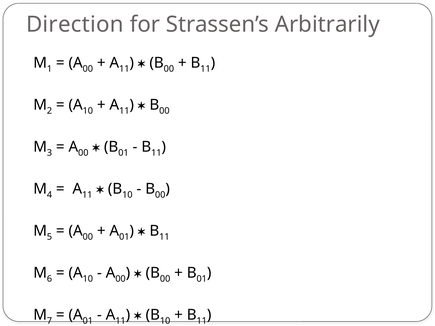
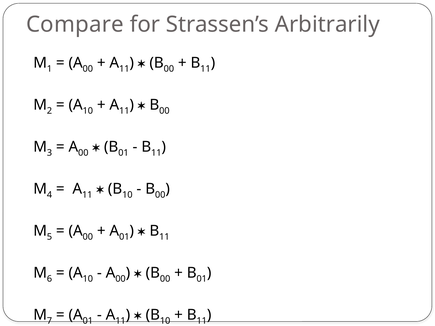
Direction: Direction -> Compare (75, 24)
